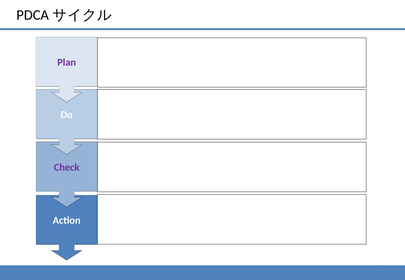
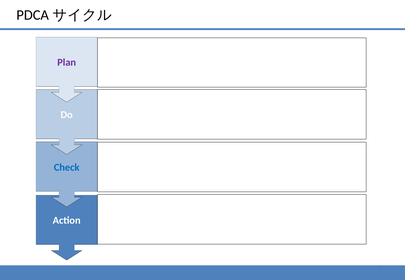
Check colour: purple -> blue (67, 168)
